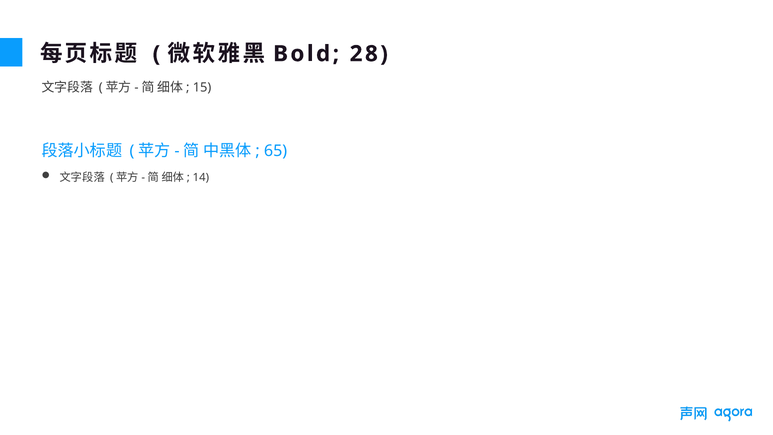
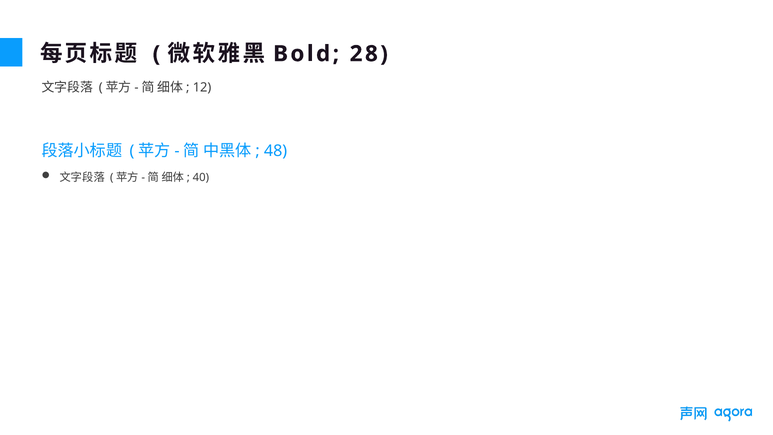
15: 15 -> 12 (202, 88)
65: 65 -> 48 (276, 151)
14: 14 -> 40 (201, 177)
